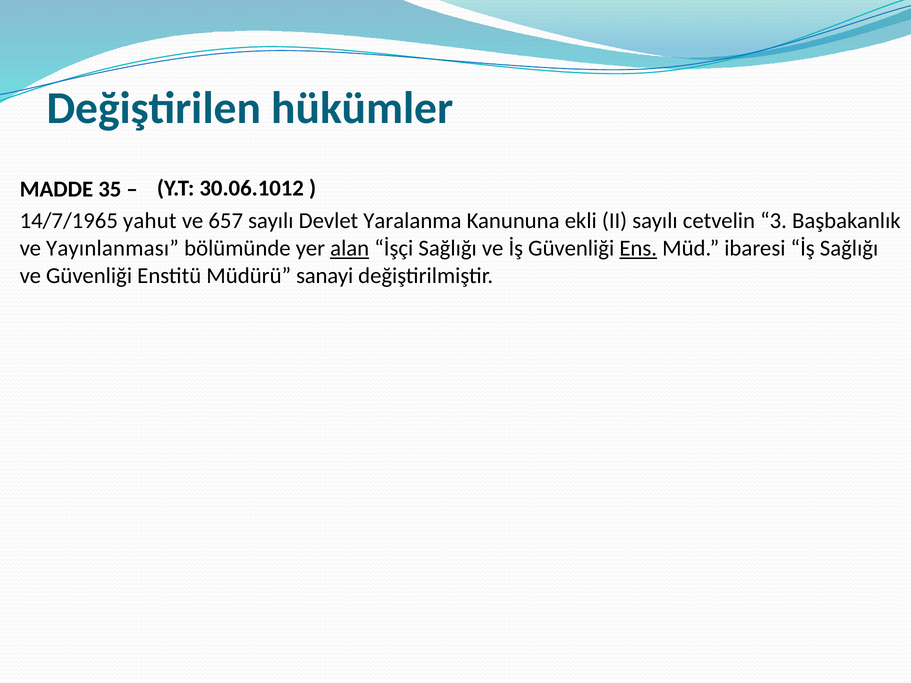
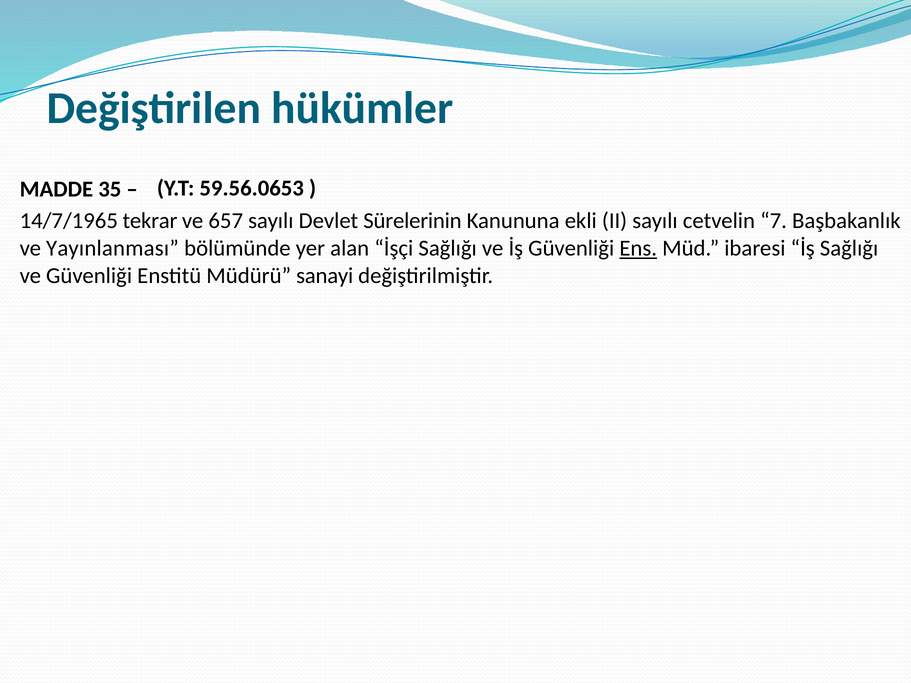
30.06.1012: 30.06.1012 -> 59.56.0653 (252, 188)
yahut: yahut -> tekrar (150, 221)
Yaralanma: Yaralanma -> Sürelerinin (413, 221)
3: 3 -> 7 (774, 221)
alan underline: present -> none (350, 248)
